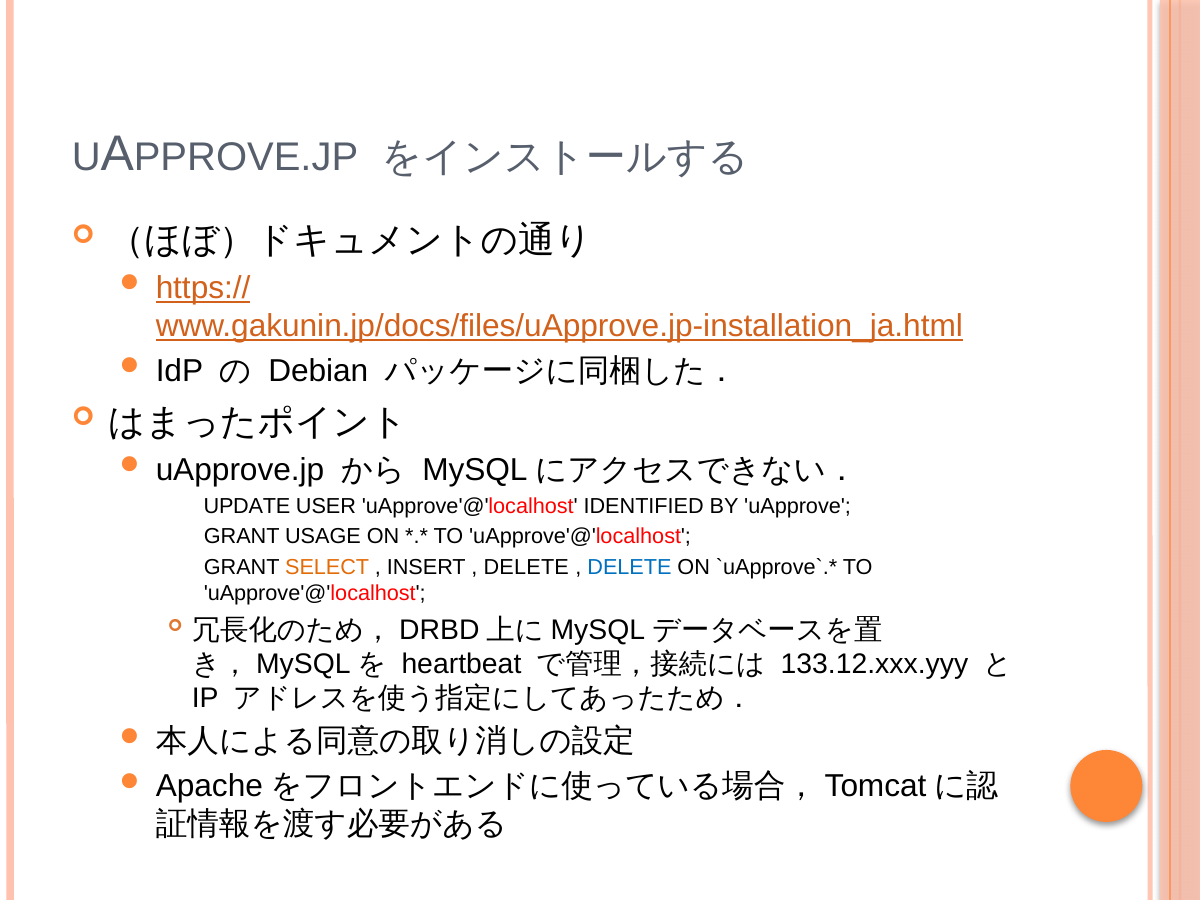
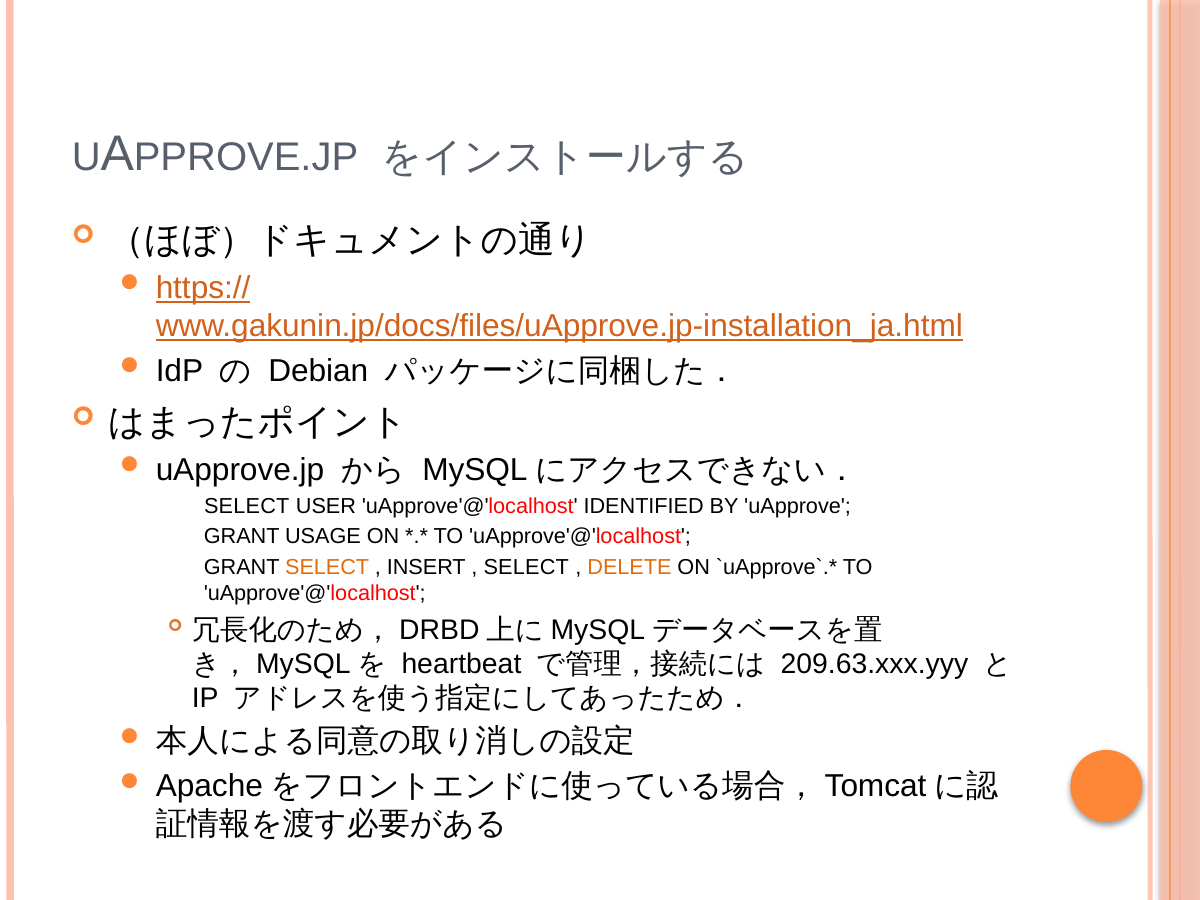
UPDATE: UPDATE -> SELECT (247, 506)
DELETE: DELETE -> SELECT (526, 567)
DELETE colour: blue -> orange (629, 567)
133.12.xxx.yyy: 133.12.xxx.yyy -> 209.63.xxx.yyy (874, 664)
